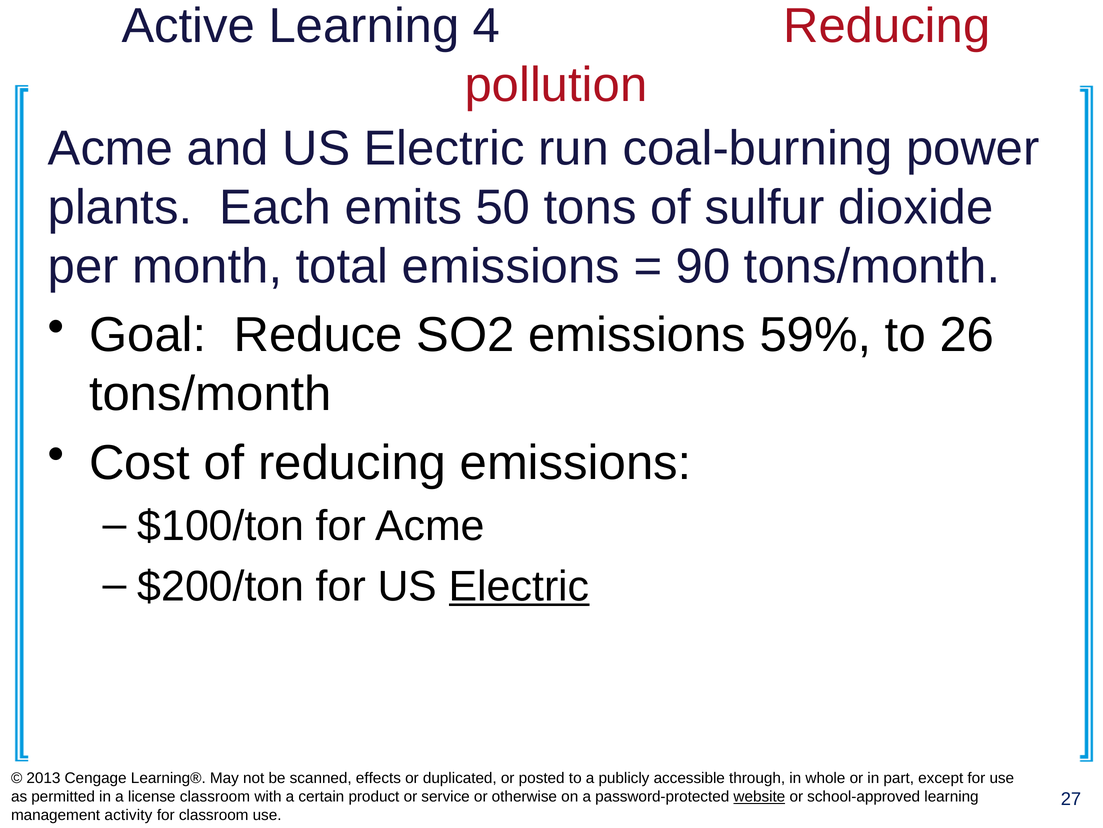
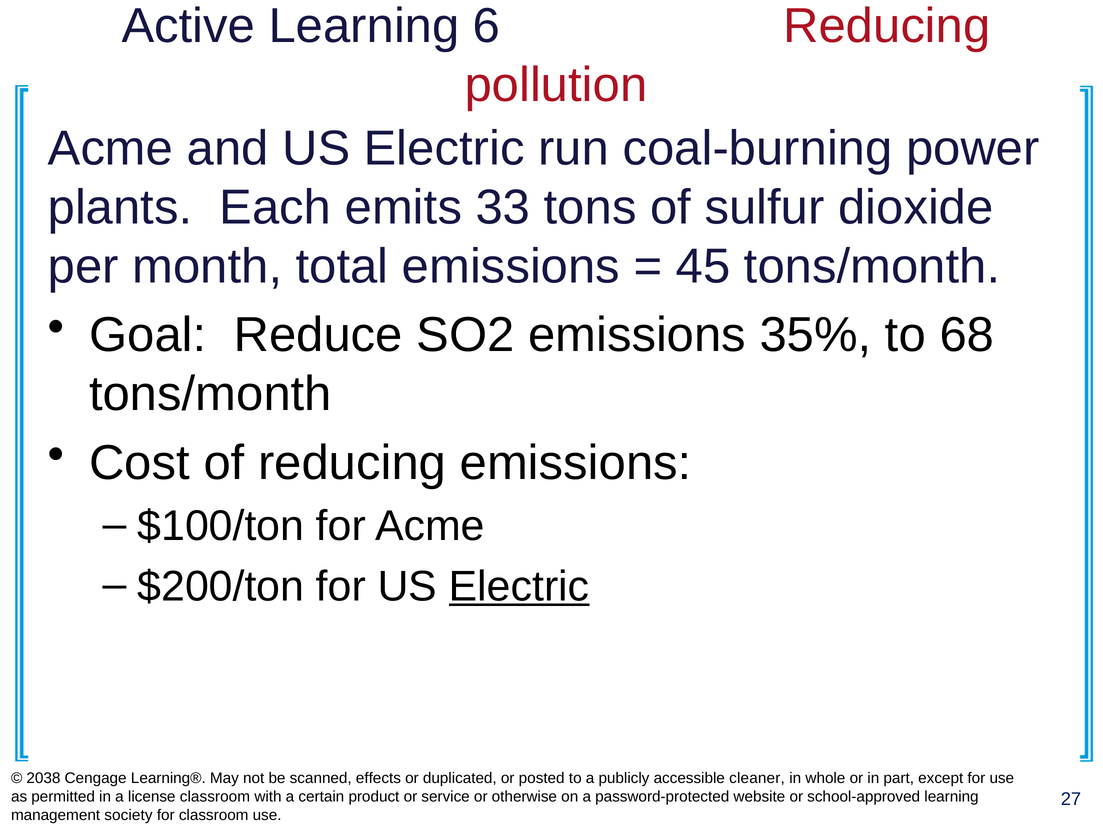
4: 4 -> 6 (487, 26)
50: 50 -> 33 (503, 208)
90: 90 -> 45 (703, 266)
59%: 59% -> 35% (815, 335)
26: 26 -> 68 (967, 335)
2013: 2013 -> 2038 (43, 778)
through: through -> cleaner (757, 778)
website underline: present -> none (759, 796)
activity: activity -> society (128, 815)
